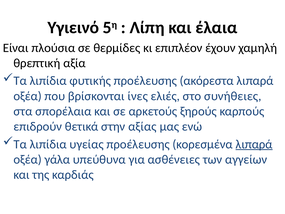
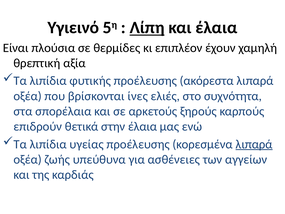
Λίπη underline: none -> present (147, 28)
συνήθειες: συνήθειες -> συχνότητα (233, 96)
στην αξίας: αξίας -> έλαια (143, 126)
γάλα: γάλα -> ζωής (57, 159)
